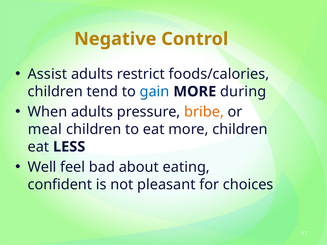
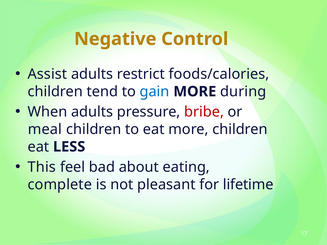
bribe colour: orange -> red (204, 112)
Well: Well -> This (42, 167)
confident: confident -> complete (60, 185)
choices: choices -> lifetime (248, 185)
